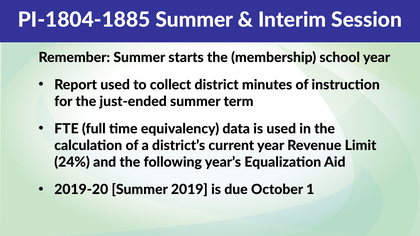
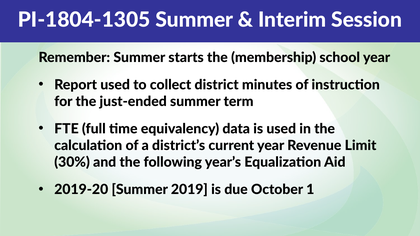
PI-1804-1885: PI-1804-1885 -> PI-1804-1305 (84, 20)
24%: 24% -> 30% (72, 163)
